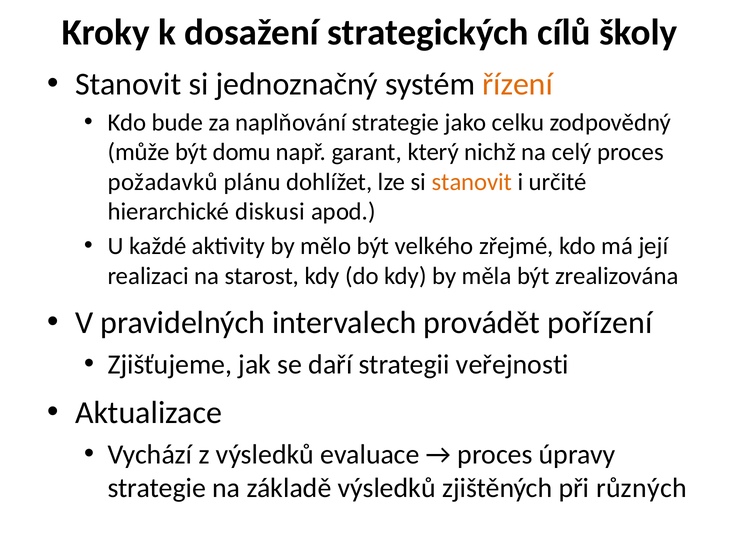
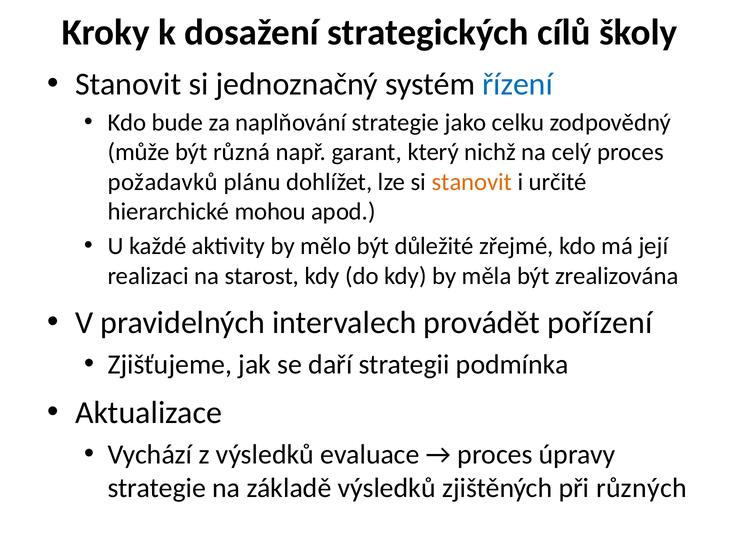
řízení colour: orange -> blue (518, 84)
domu: domu -> různá (242, 152)
diskusi: diskusi -> mohou (270, 212)
velkého: velkého -> důležité (434, 246)
veřejnosti: veřejnosti -> podmínka (512, 365)
